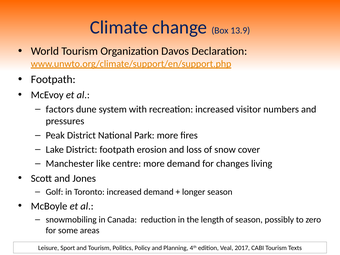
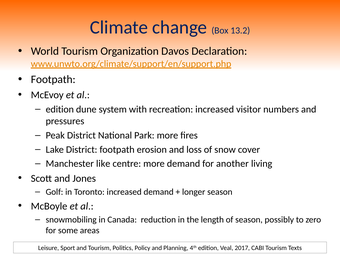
13.9: 13.9 -> 13.2 (240, 30)
factors: factors -> edition (60, 109)
changes: changes -> another (232, 164)
